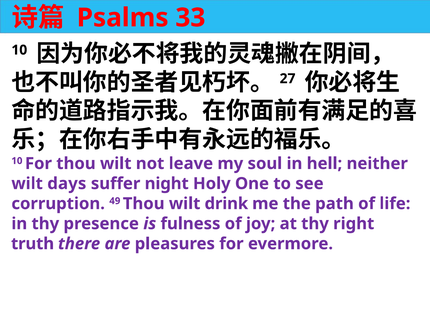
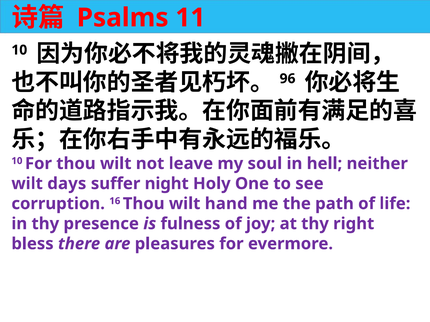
33: 33 -> 11 (190, 18)
27: 27 -> 96 (288, 79)
49: 49 -> 16 (115, 201)
drink: drink -> hand (226, 204)
truth: truth -> bless (33, 244)
